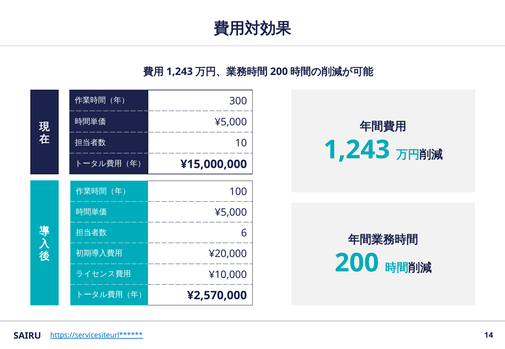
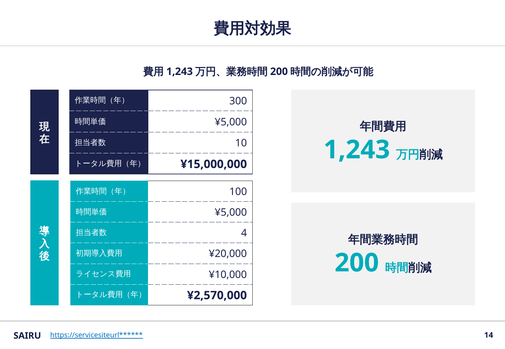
6: 6 -> 4 (244, 234)
